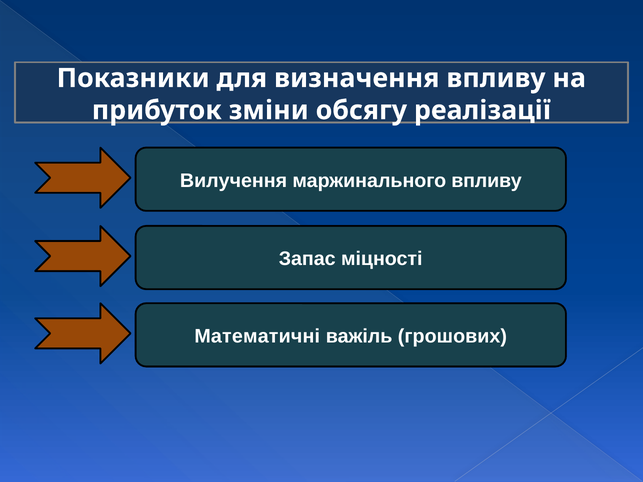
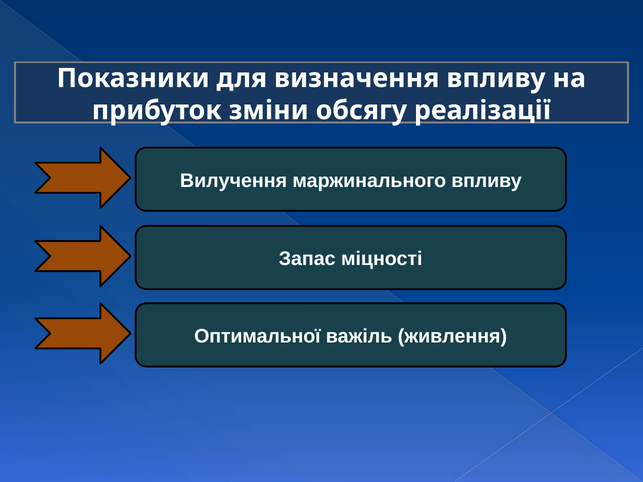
Математичні: Математичні -> Оптимальної (257, 336)
грошових: грошових -> живлення (452, 336)
